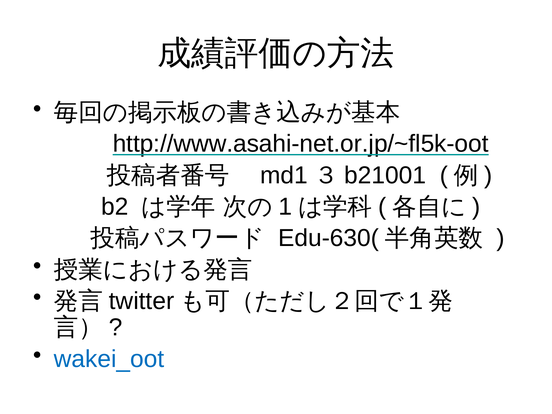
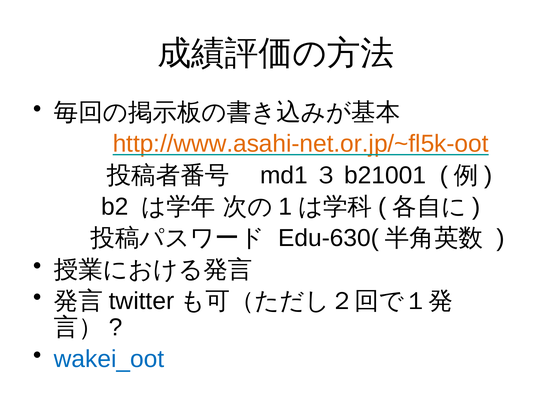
http://www.asahi-net.or.jp/~fl5k-oot colour: black -> orange (301, 144)
